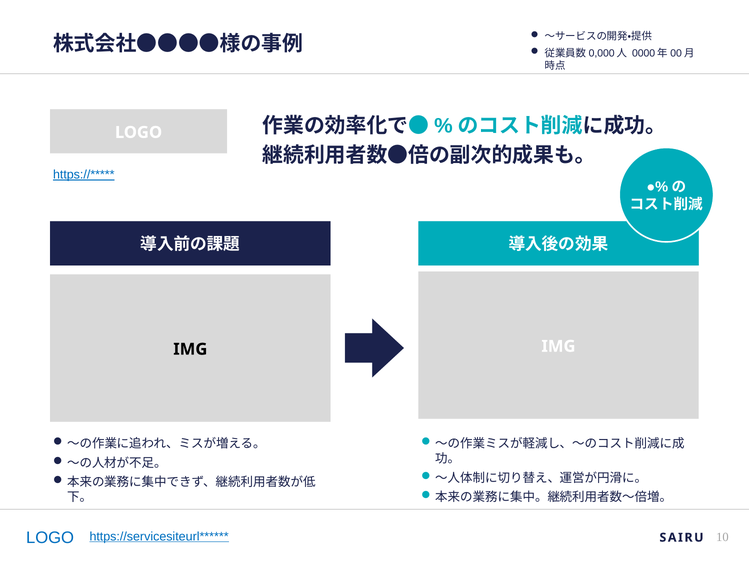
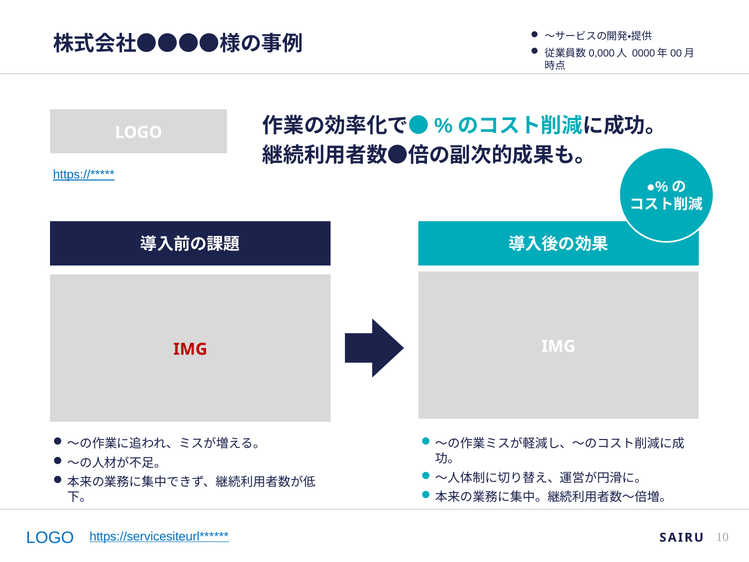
IMG colour: black -> red (190, 349)
